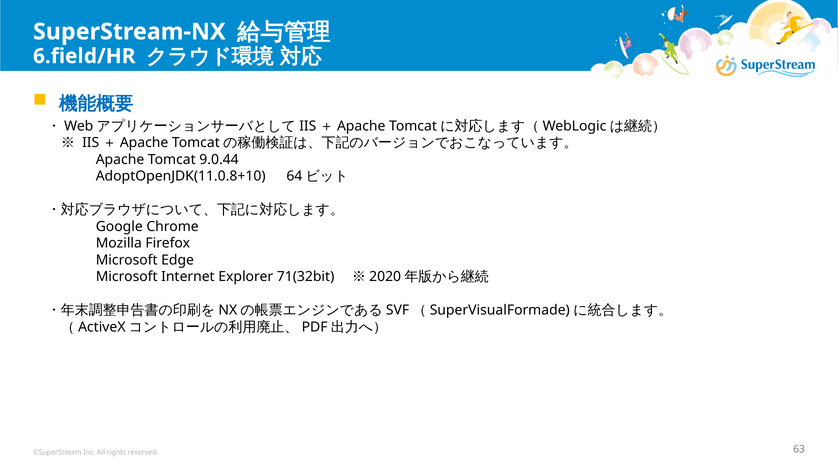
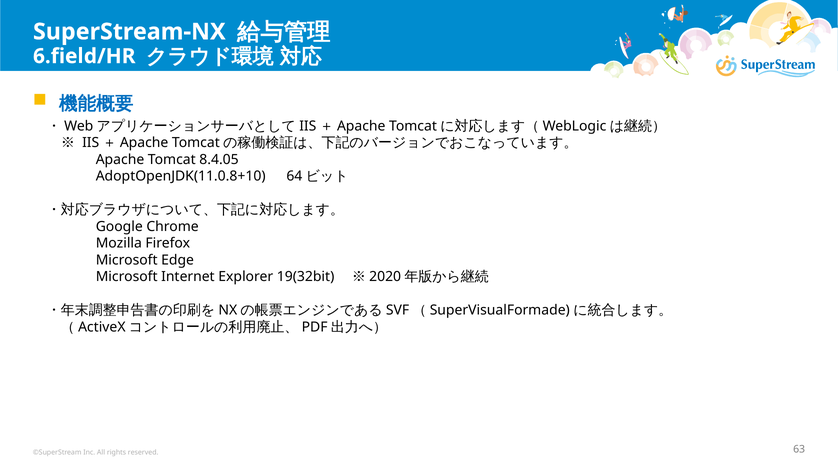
9.0.44: 9.0.44 -> 8.4.05 (219, 160)
71(32bit: 71(32bit -> 19(32bit (306, 277)
